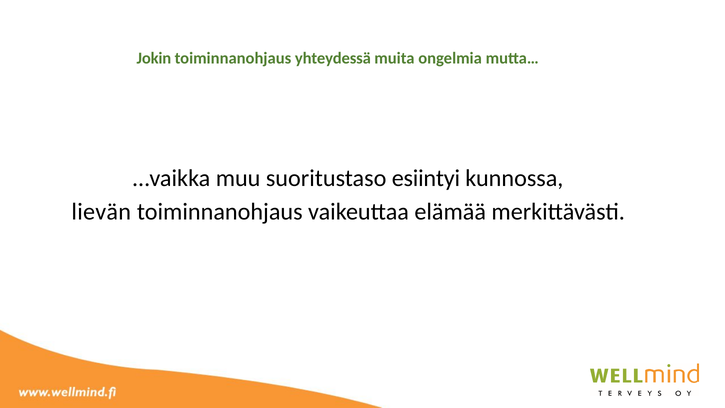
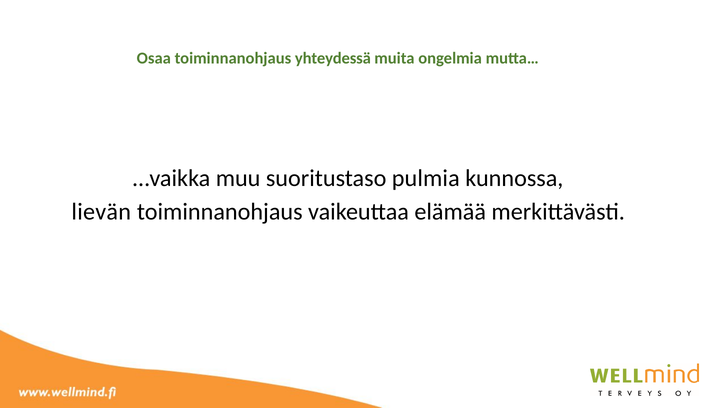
Jokin: Jokin -> Osaa (154, 58)
esiintyi: esiintyi -> pulmia (426, 178)
